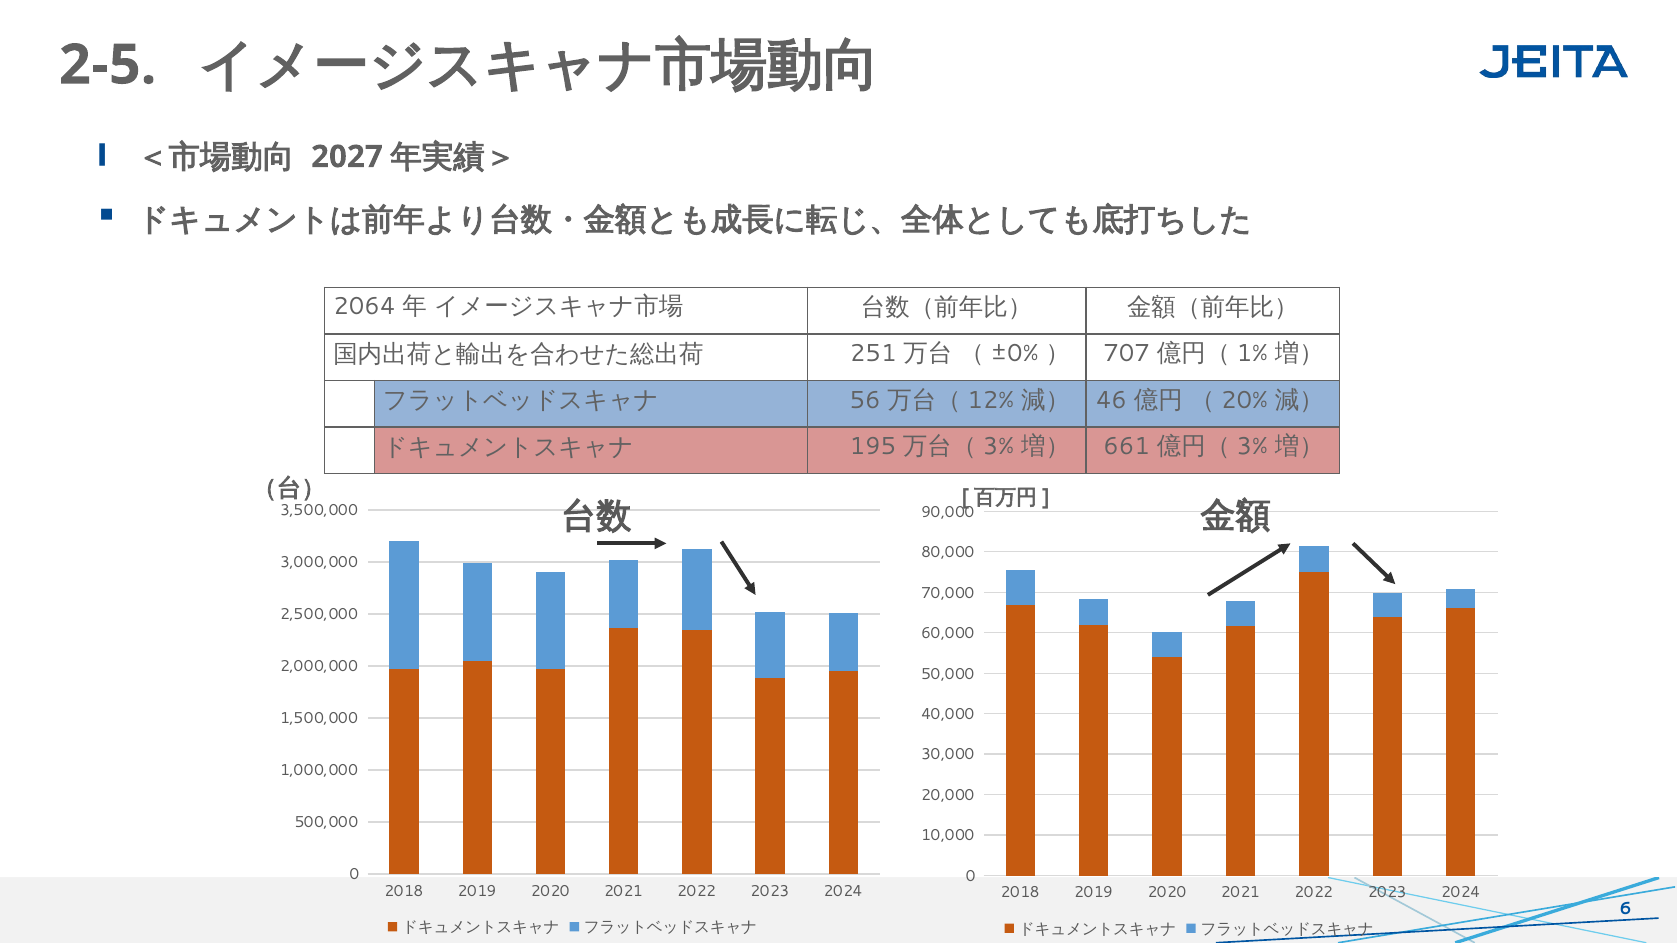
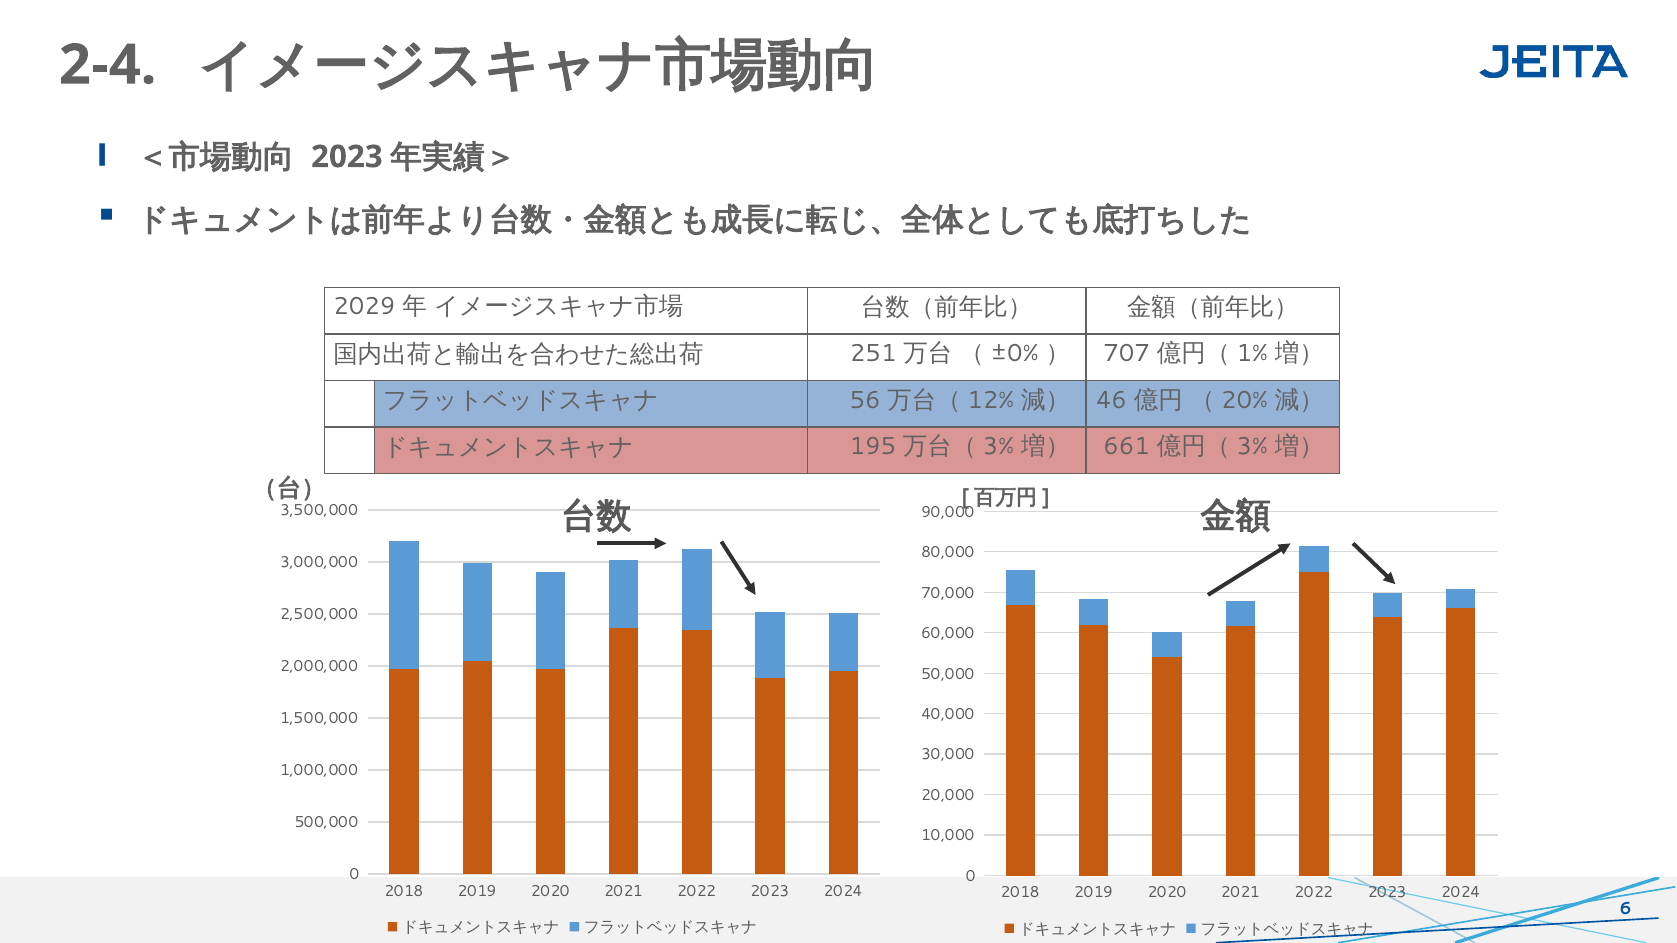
2-5: 2-5 -> 2-4 (108, 65)
2027: 2027 -> 2023 (347, 157)
2064: 2064 -> 2029 (364, 307)
